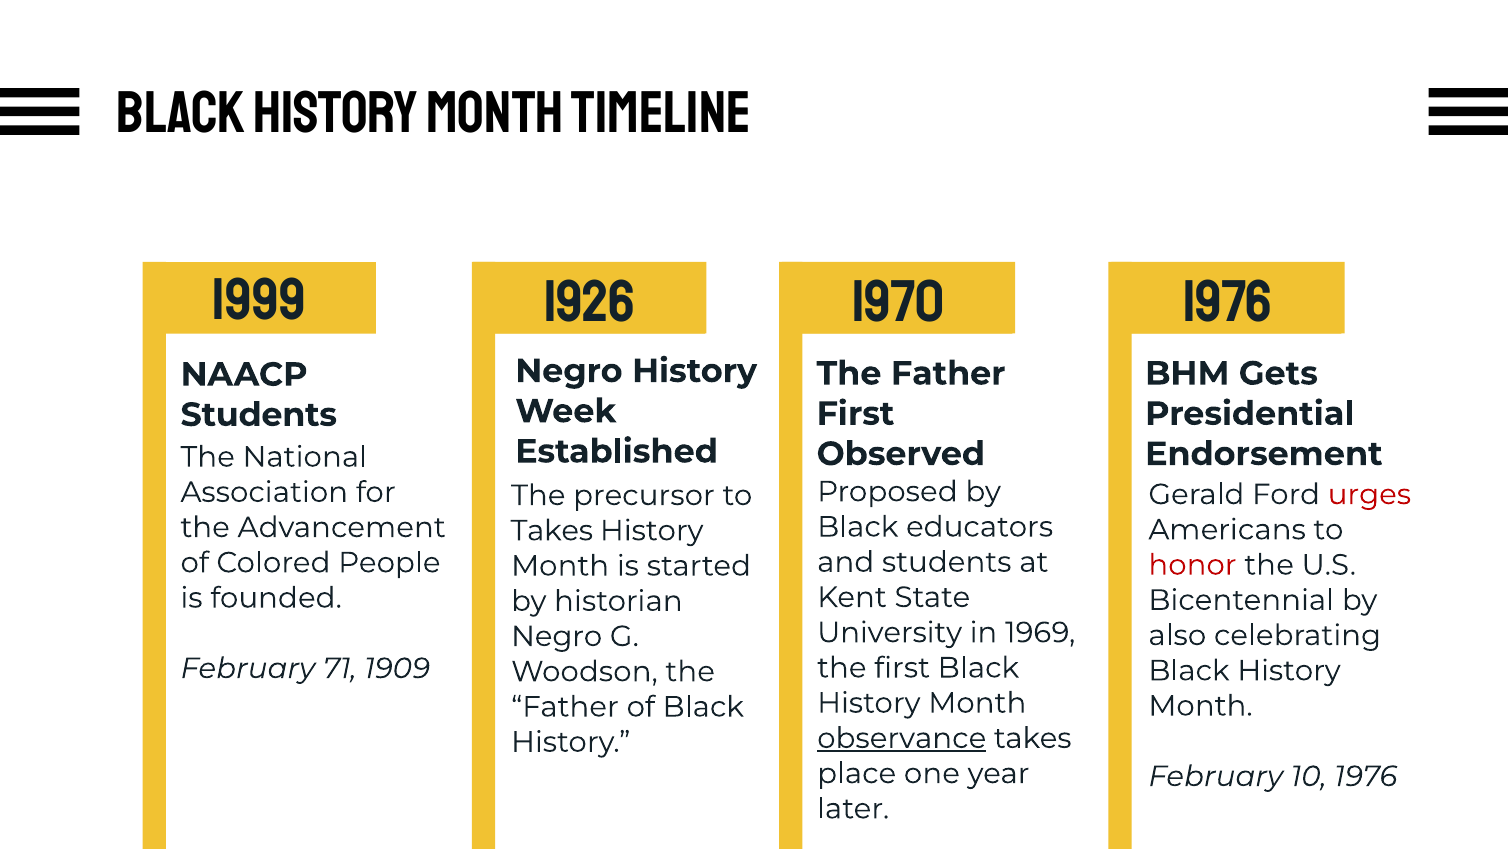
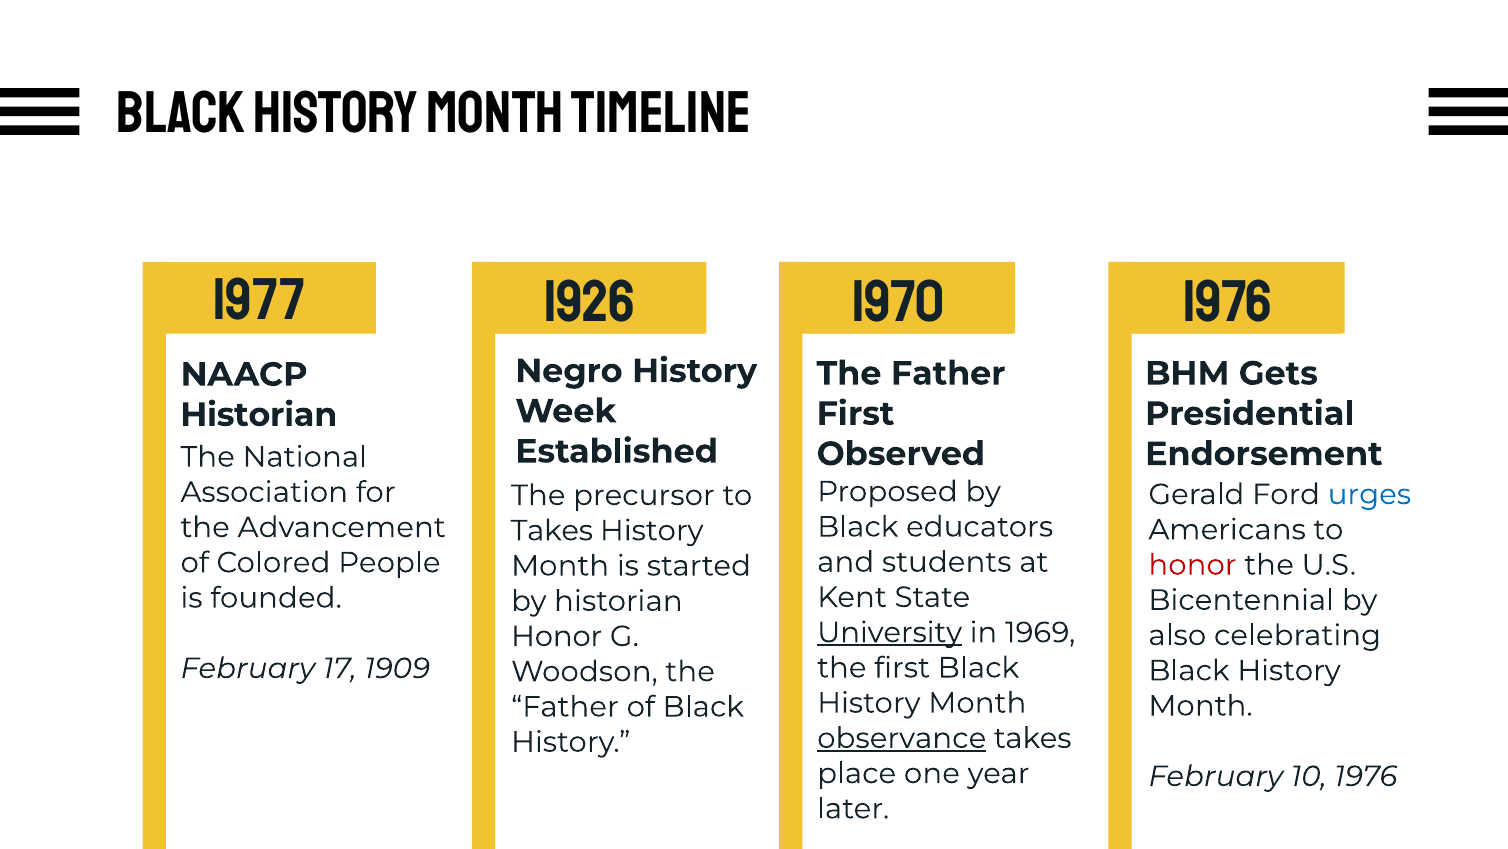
1999: 1999 -> 1977 (259, 300)
Students: Students -> Historian (259, 415)
urges colour: red -> blue (1369, 494)
University underline: none -> present (890, 632)
Negro: Negro -> Honor (557, 636)
71: 71 -> 17 (340, 668)
